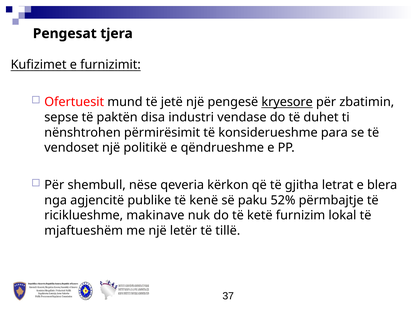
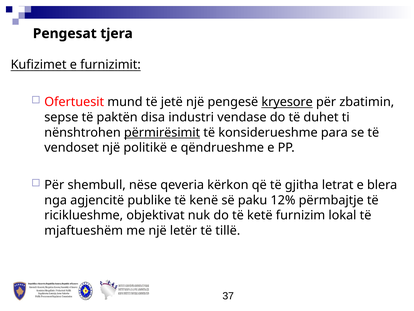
përmirësimit underline: none -> present (162, 132)
52%: 52% -> 12% (283, 200)
makinave: makinave -> objektivat (155, 215)
